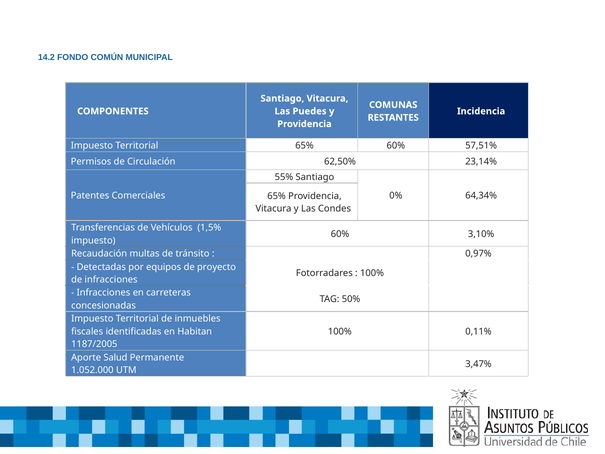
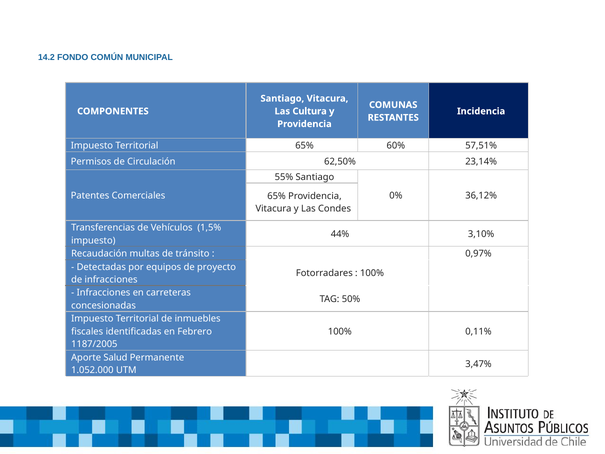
Puedes: Puedes -> Cultura (310, 111)
64,34%: 64,34% -> 36,12% (481, 196)
60%: 60% -> 44% (340, 234)
Habitan: Habitan -> Febrero (195, 331)
